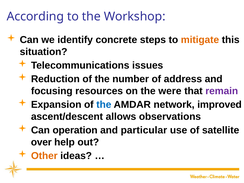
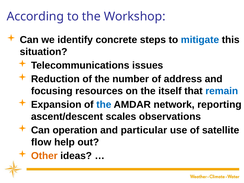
mitigate colour: orange -> blue (200, 40)
were: were -> itself (170, 91)
remain colour: purple -> blue (222, 91)
improved: improved -> reporting (219, 105)
allows: allows -> scales (121, 117)
over: over -> flow (41, 142)
